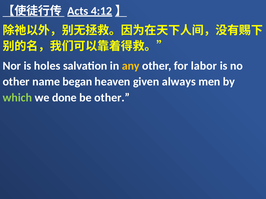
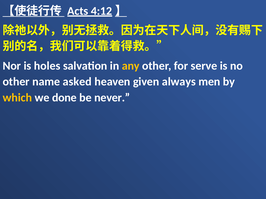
labor: labor -> serve (204, 66)
began: began -> asked (77, 82)
which colour: light green -> yellow (17, 98)
be other: other -> never (112, 98)
